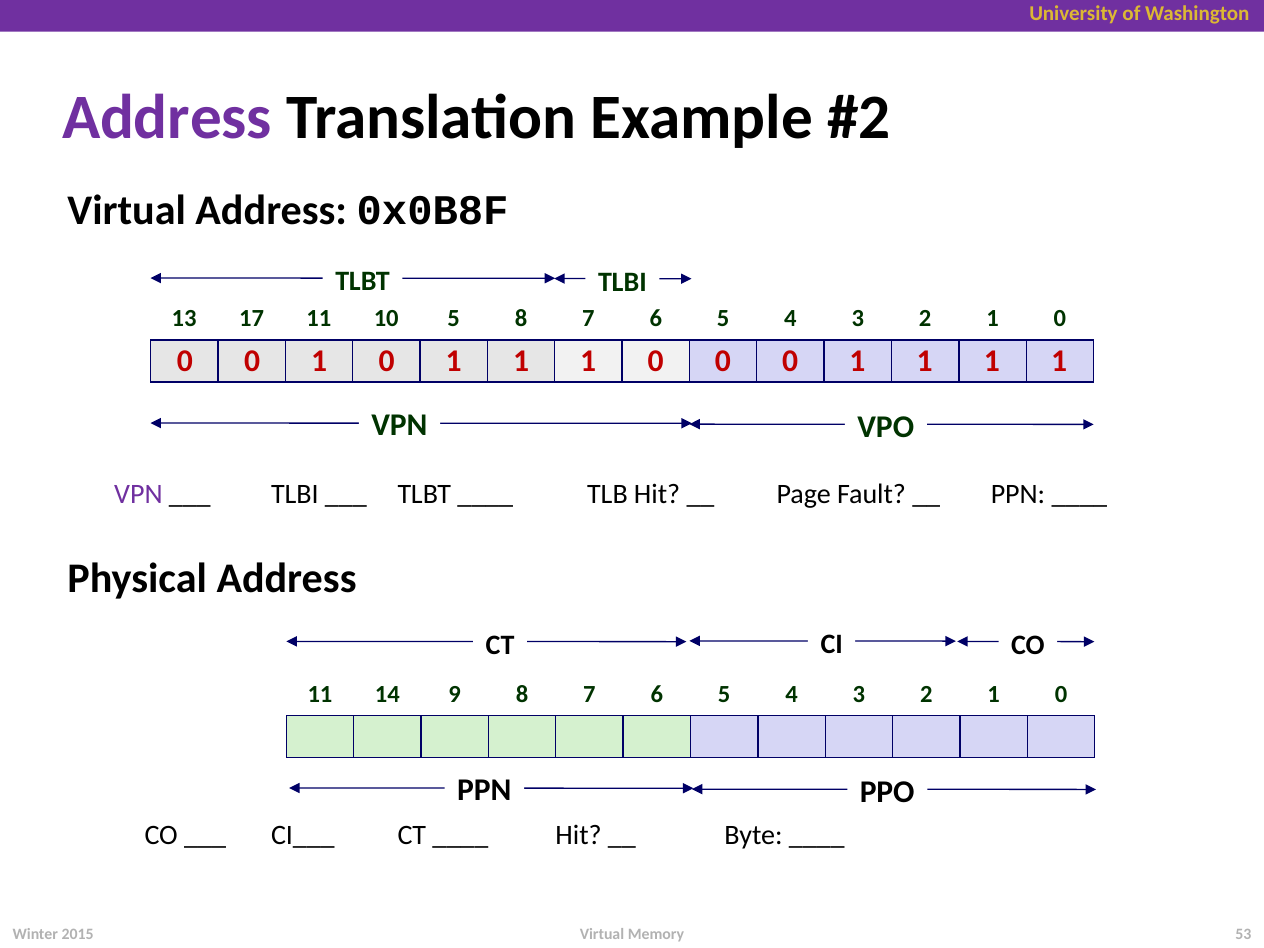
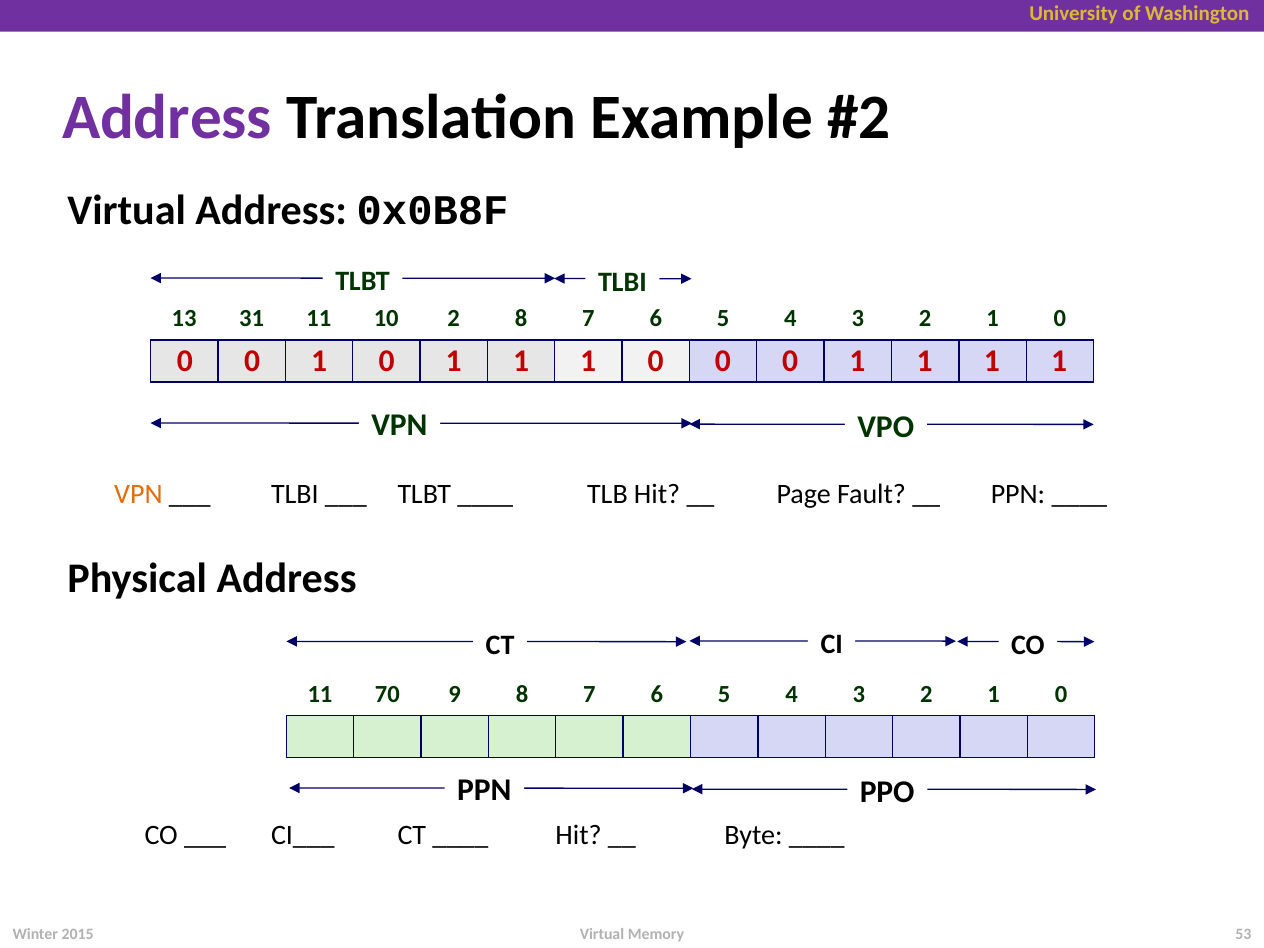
17: 17 -> 31 (252, 318)
10 5: 5 -> 2 (454, 318)
VPN colour: purple -> orange (138, 494)
14: 14 -> 70 (387, 694)
